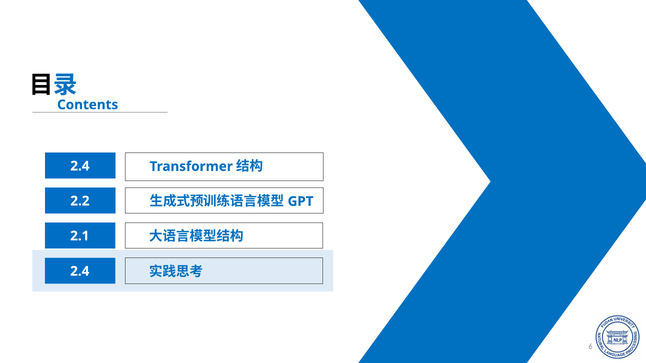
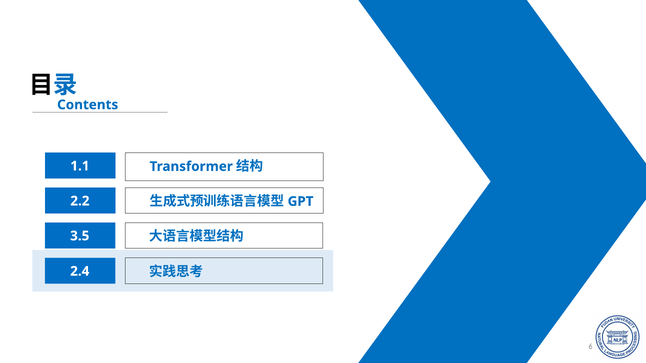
2.4: 2.4 -> 1.1 (80, 166)
2.1: 2.1 -> 3.5 (80, 236)
